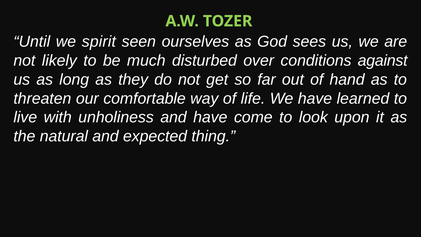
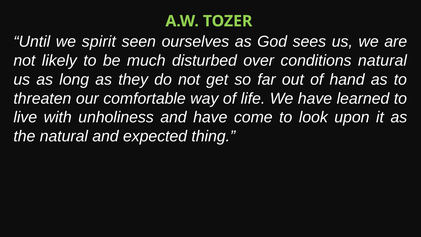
conditions against: against -> natural (382, 61)
